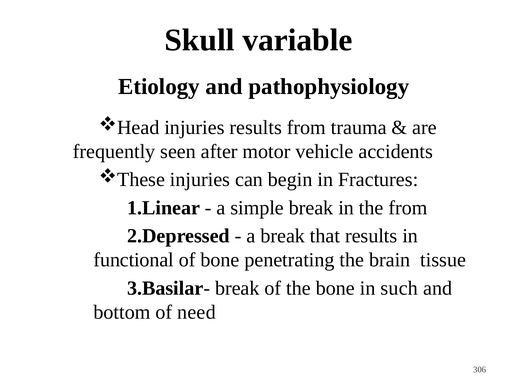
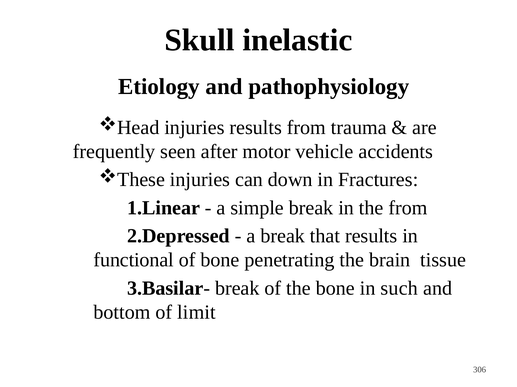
variable: variable -> inelastic (297, 40)
begin: begin -> down (290, 180)
need: need -> limit (197, 313)
